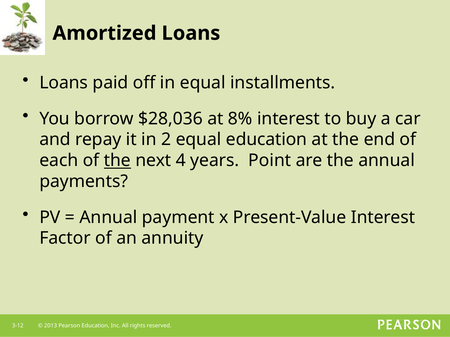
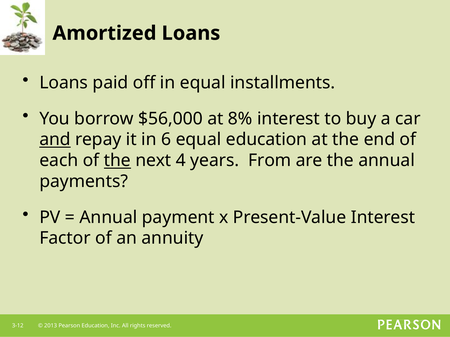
$28,036: $28,036 -> $56,000 (170, 119)
and underline: none -> present (55, 140)
2: 2 -> 6 (166, 140)
Point: Point -> From (270, 161)
